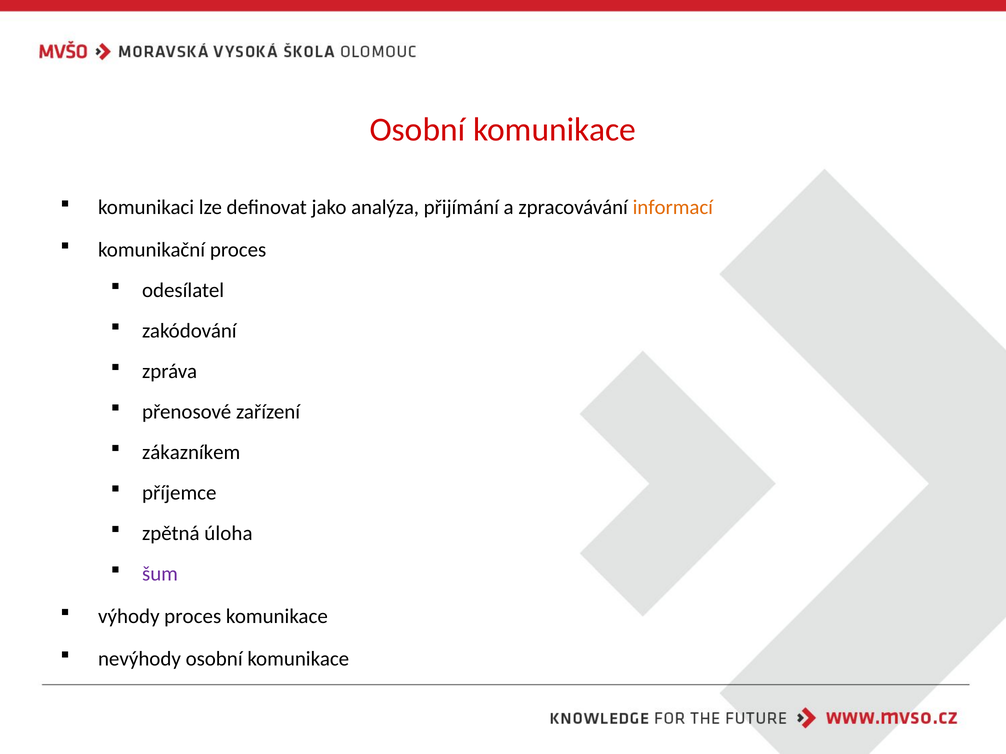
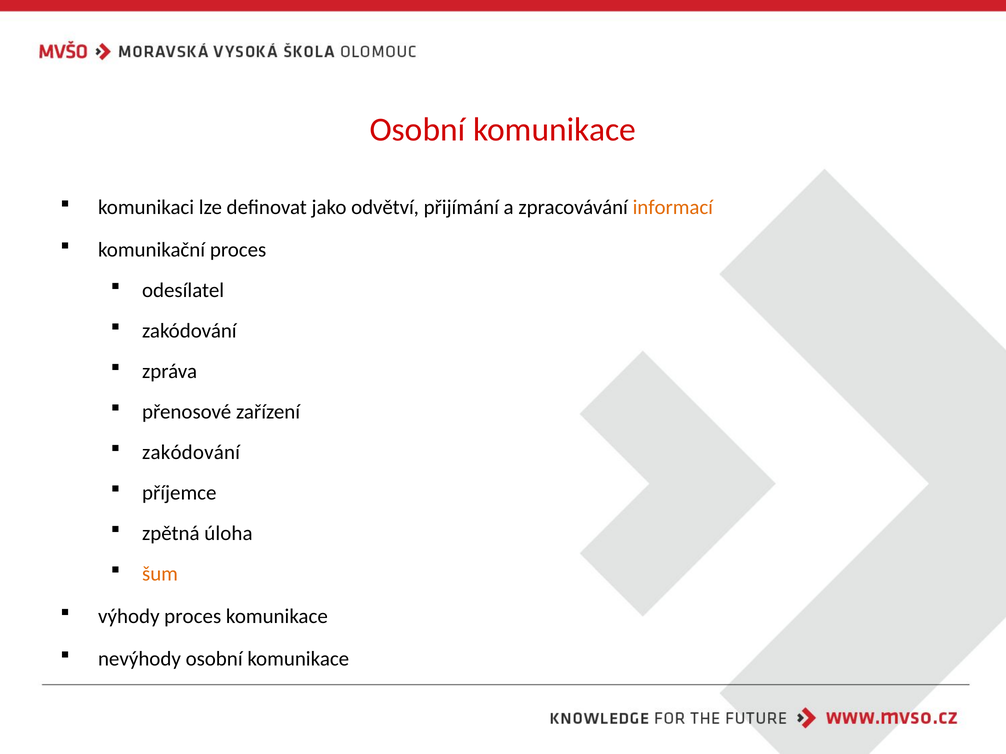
analýza: analýza -> odvětví (385, 208)
zákazníkem: zákazníkem -> zakódování (191, 453)
šum colour: purple -> orange (160, 574)
